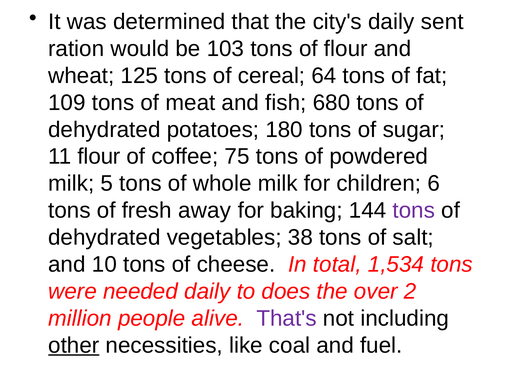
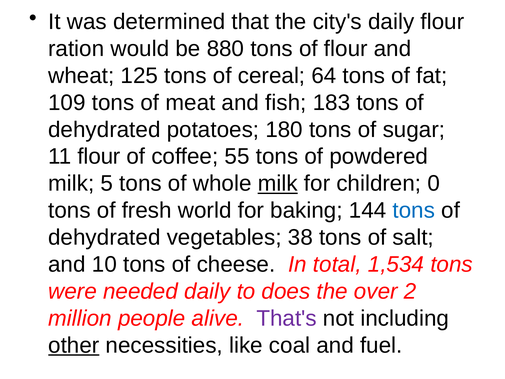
daily sent: sent -> flour (442, 22)
103: 103 -> 880 (225, 49)
680: 680 -> 183 (331, 103)
75: 75 -> 55 (237, 156)
milk underline: none -> present (278, 183)
6: 6 -> 0 (434, 183)
away: away -> world (205, 210)
tons colour: purple -> blue (414, 210)
